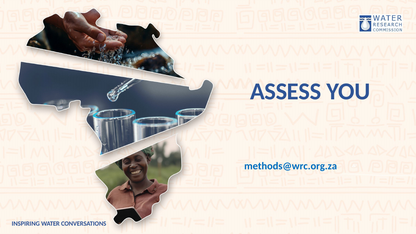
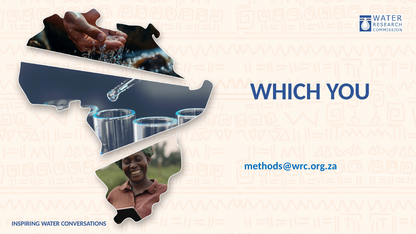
ASSESS: ASSESS -> WHICH (286, 91)
